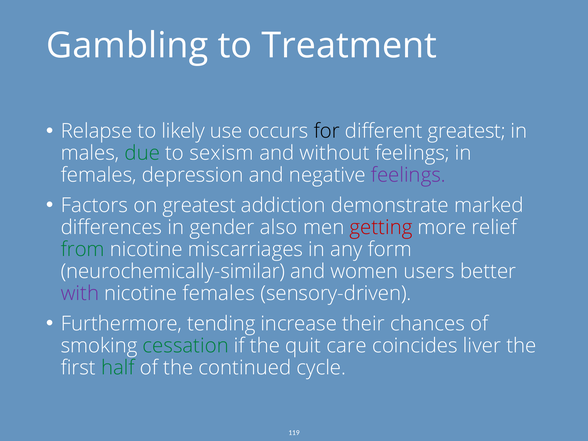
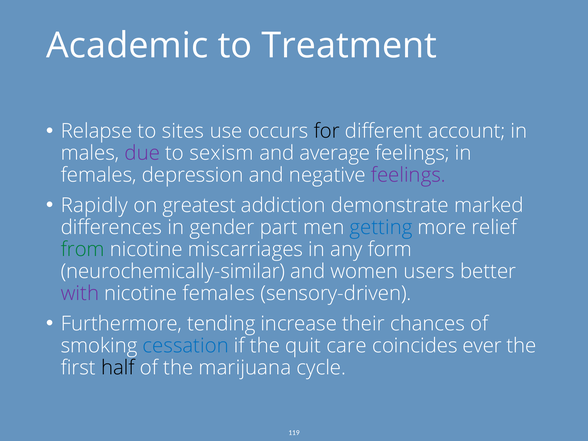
Gambling: Gambling -> Academic (127, 46)
likely: likely -> sites (183, 131)
different greatest: greatest -> account (467, 131)
due colour: green -> purple (142, 153)
without: without -> average (335, 153)
Factors: Factors -> Rapidly (94, 205)
also: also -> part (279, 227)
getting colour: red -> blue (381, 227)
cessation colour: green -> blue (186, 346)
liver: liver -> ever (482, 346)
half colour: green -> black (118, 368)
continued: continued -> marijuana (245, 368)
